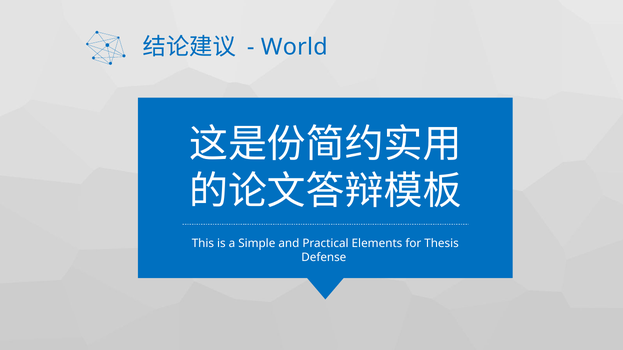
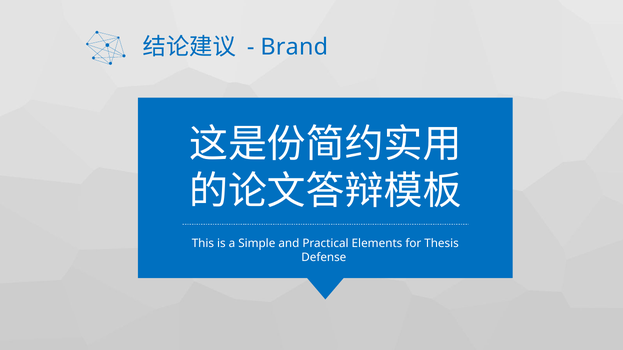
World: World -> Brand (294, 47)
